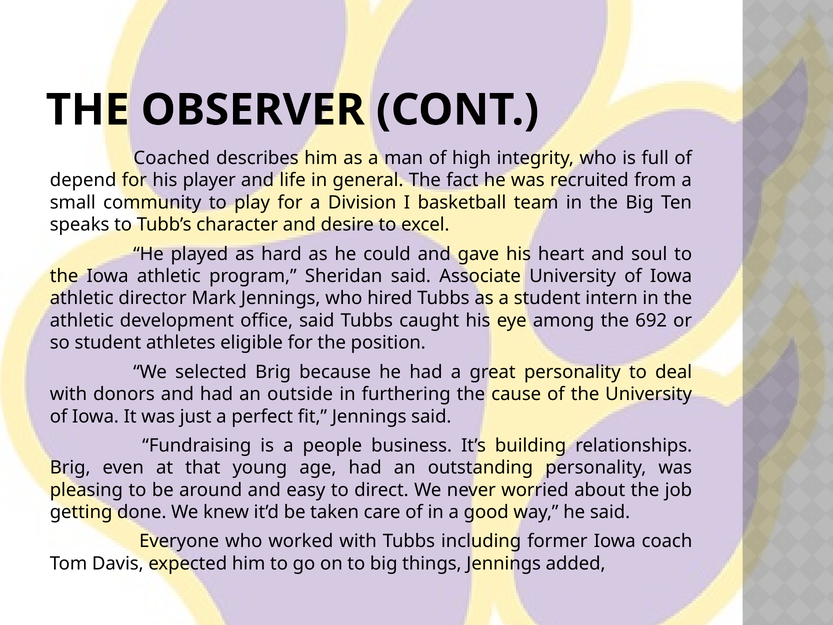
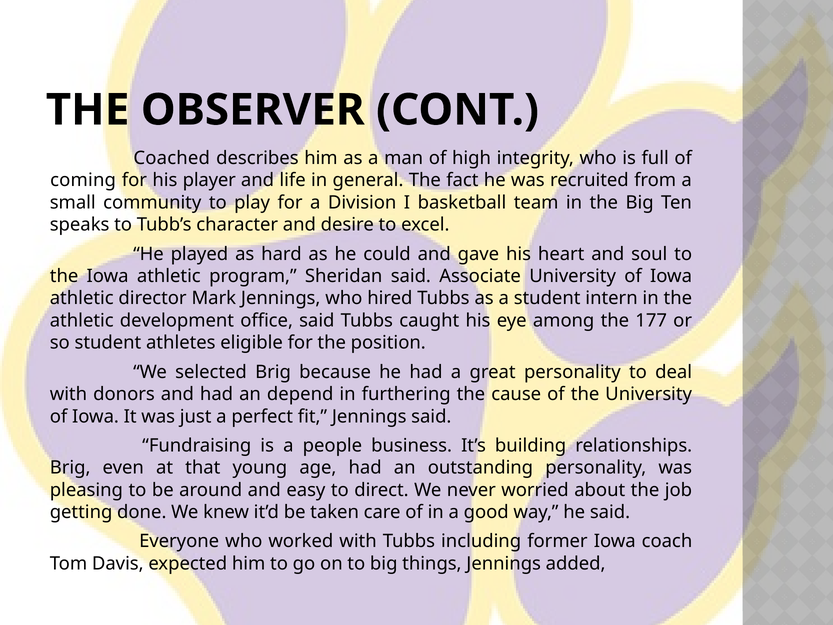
depend: depend -> coming (83, 180)
692: 692 -> 177 (651, 320)
outside: outside -> depend (300, 394)
